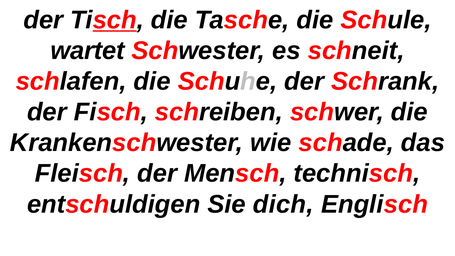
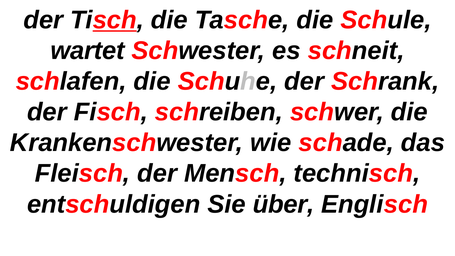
dich: dich -> über (284, 204)
